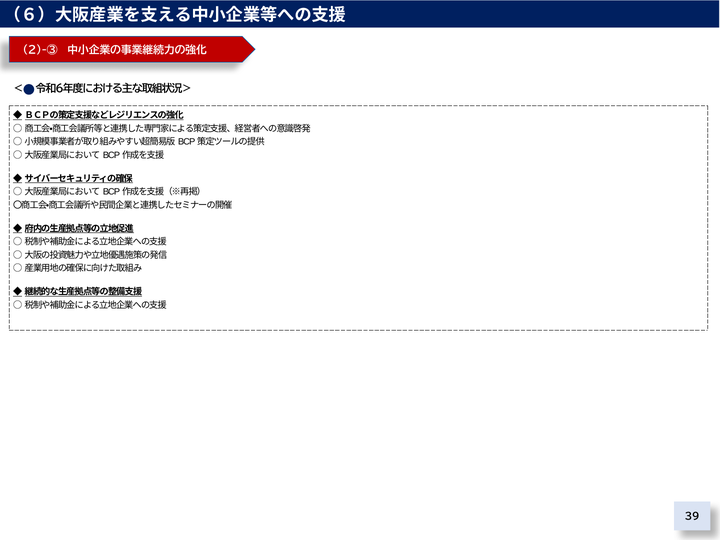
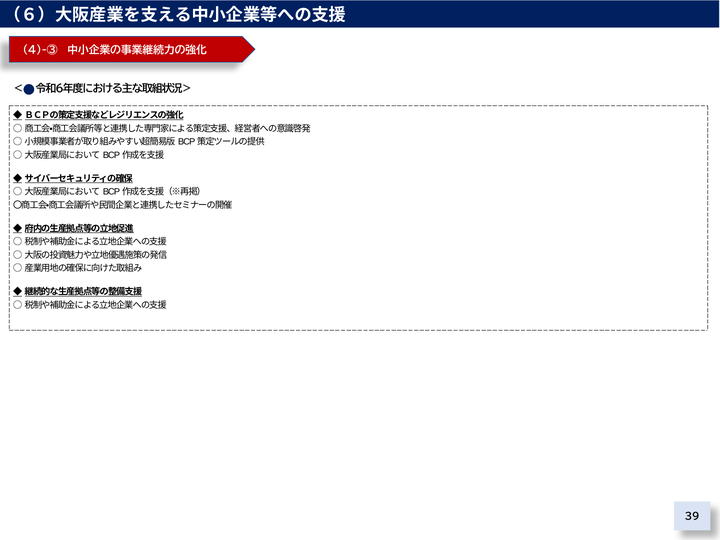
2)-③: 2)-③ -> 4)-③ (40, 50)
